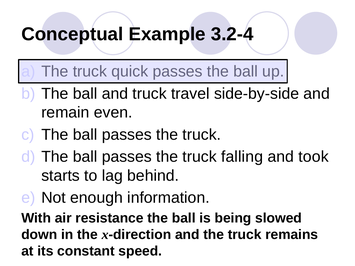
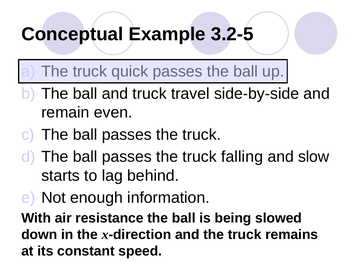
3.2-4: 3.2-4 -> 3.2-5 (232, 34)
took: took -> slow (314, 157)
